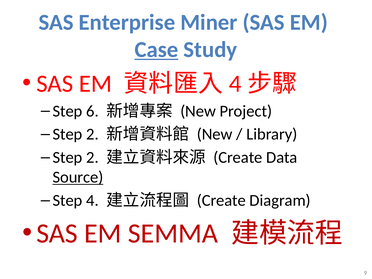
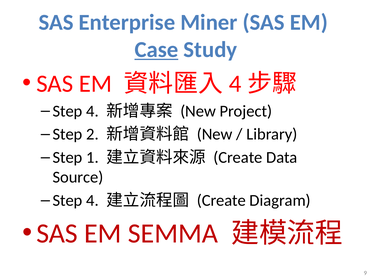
6: 6 -> 4 (92, 111)
2: 2 -> 1 (92, 157)
Source underline: present -> none (78, 177)
